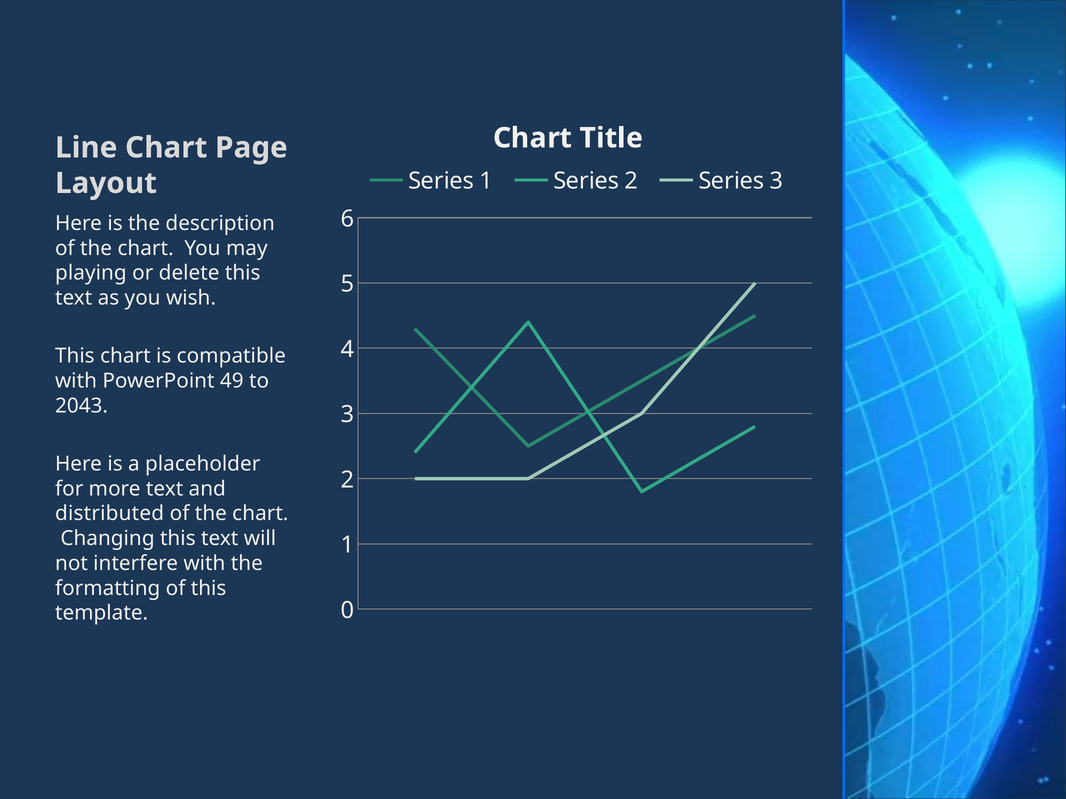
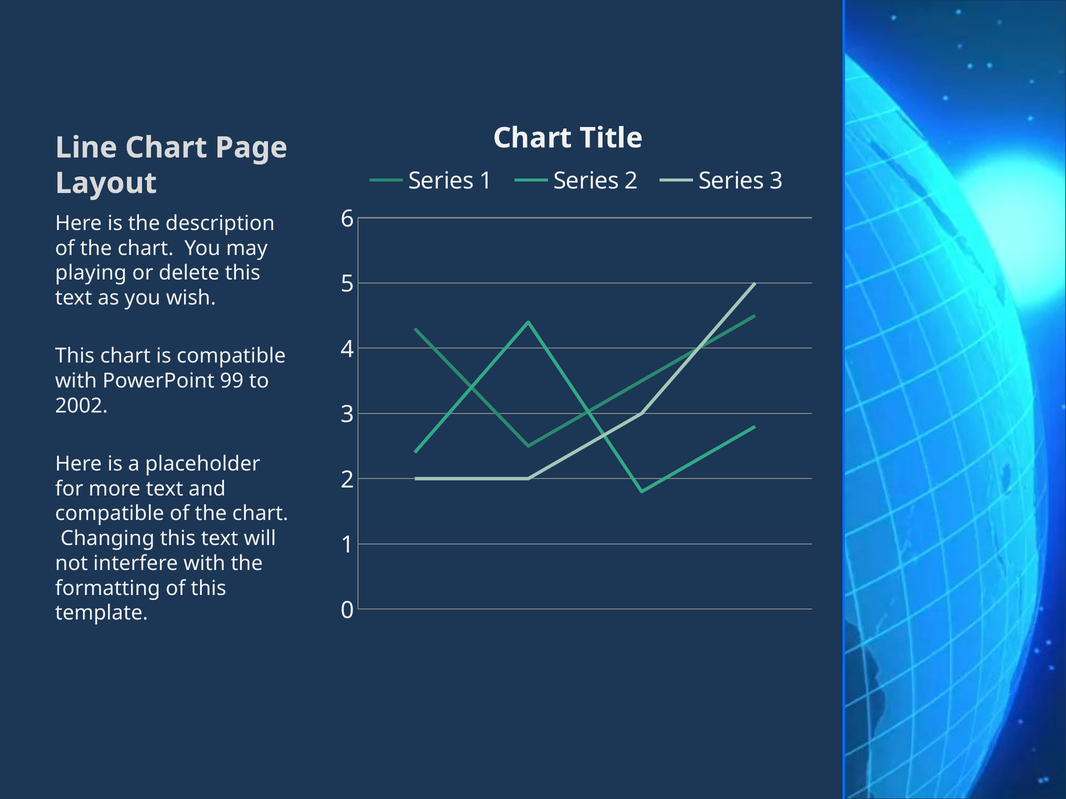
49: 49 -> 99 (232, 381)
2043: 2043 -> 2002 (82, 406)
distributed: distributed -> compatible (110, 514)
